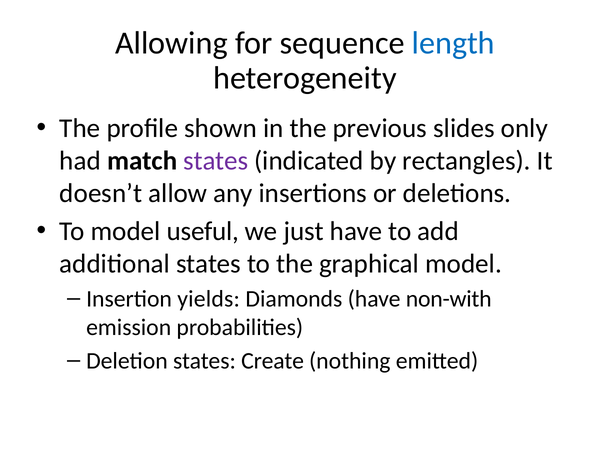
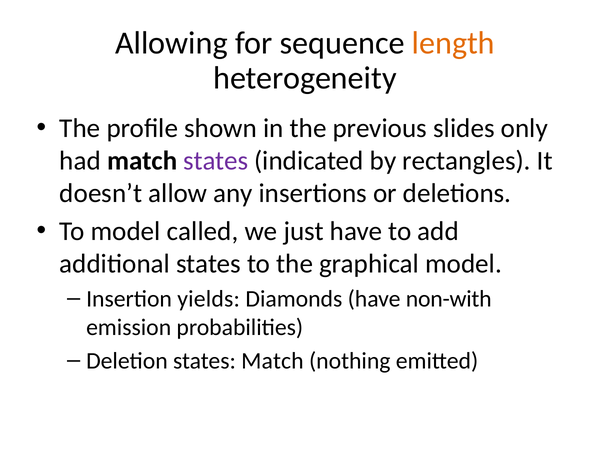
length colour: blue -> orange (453, 43)
useful: useful -> called (203, 231)
states Create: Create -> Match (272, 360)
